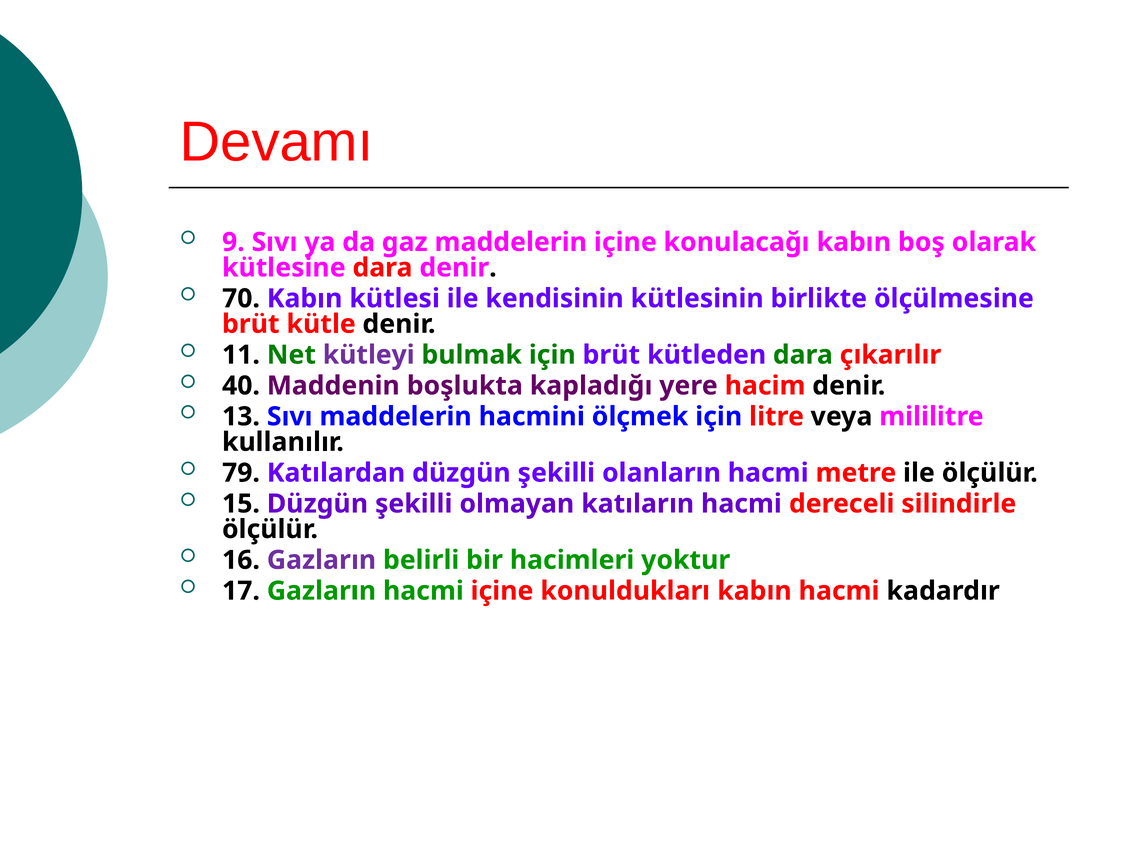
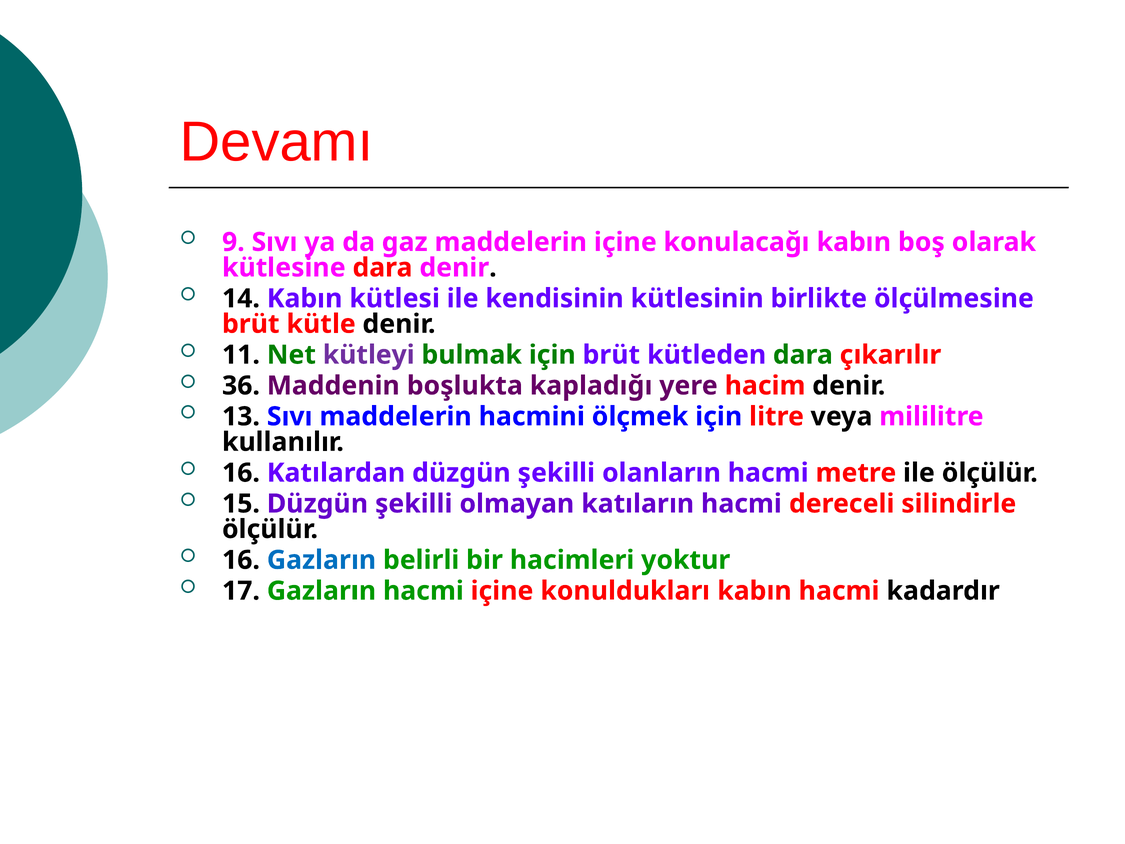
70: 70 -> 14 (241, 298)
40: 40 -> 36 (241, 386)
79: 79 -> 16 (241, 473)
Gazların colour: purple -> blue (321, 560)
